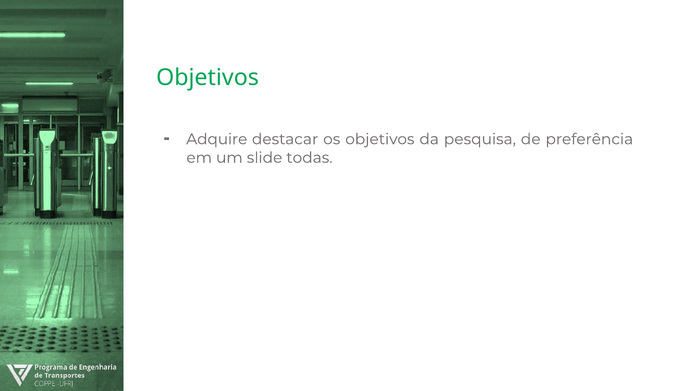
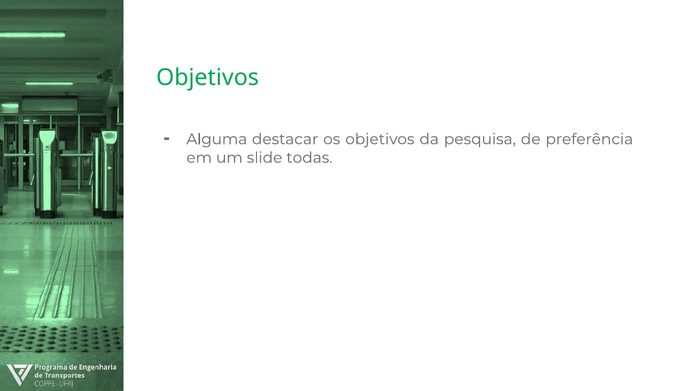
Adquire: Adquire -> Alguma (217, 139)
